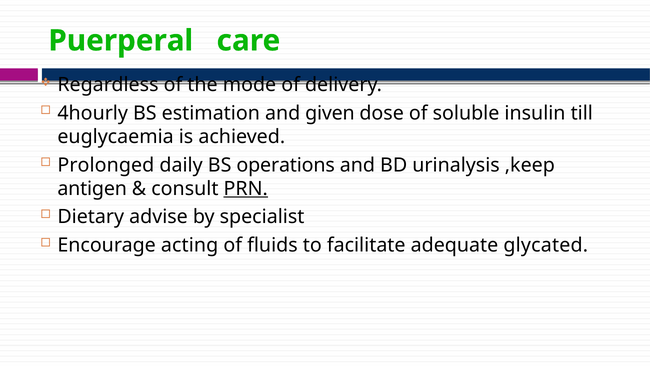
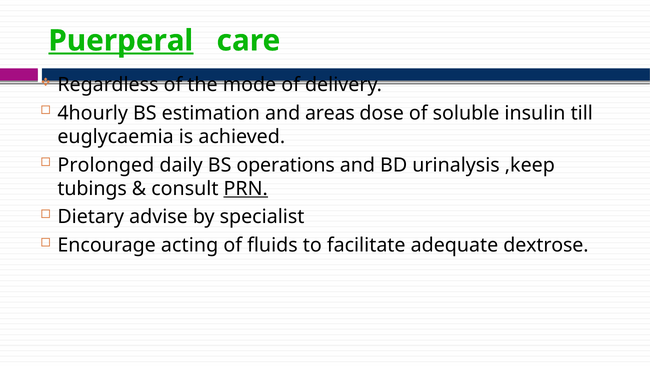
Puerperal underline: none -> present (121, 41)
given: given -> areas (330, 113)
antigen: antigen -> tubings (92, 188)
glycated: glycated -> dextrose (546, 245)
